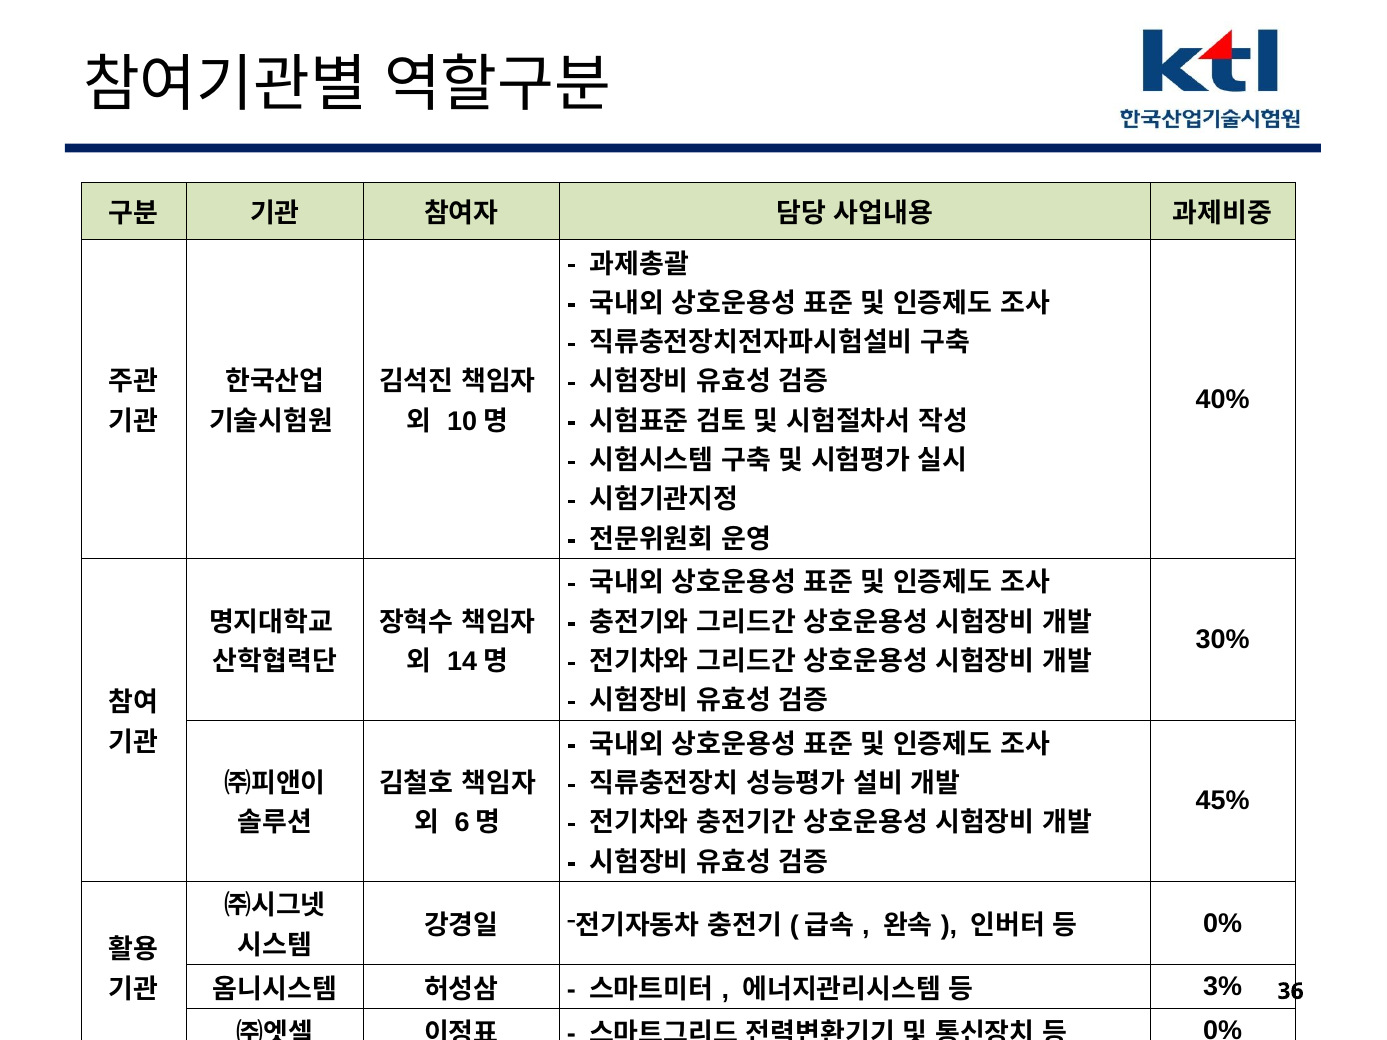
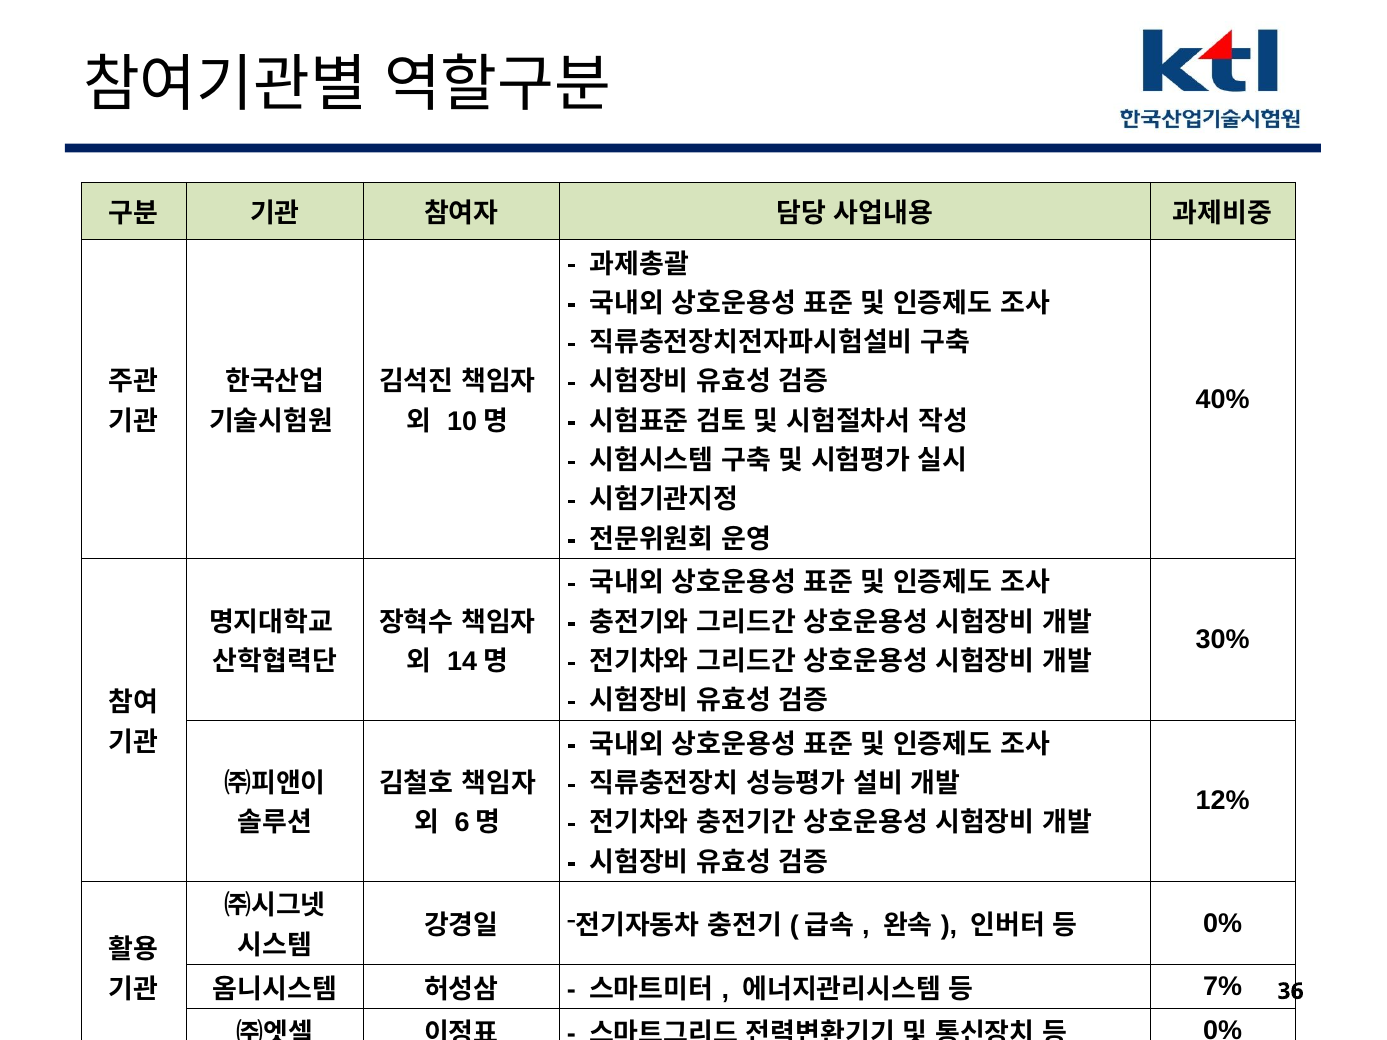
45%: 45% -> 12% (1223, 801)
3%: 3% -> 7% (1223, 987)
